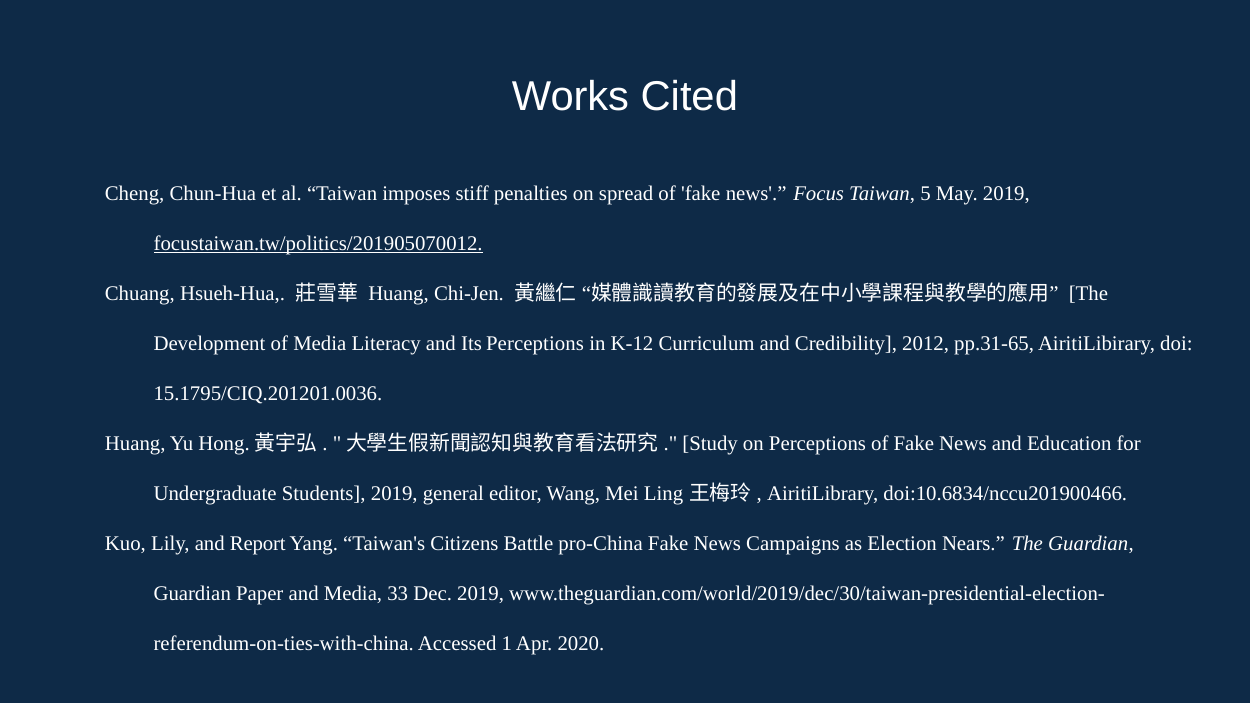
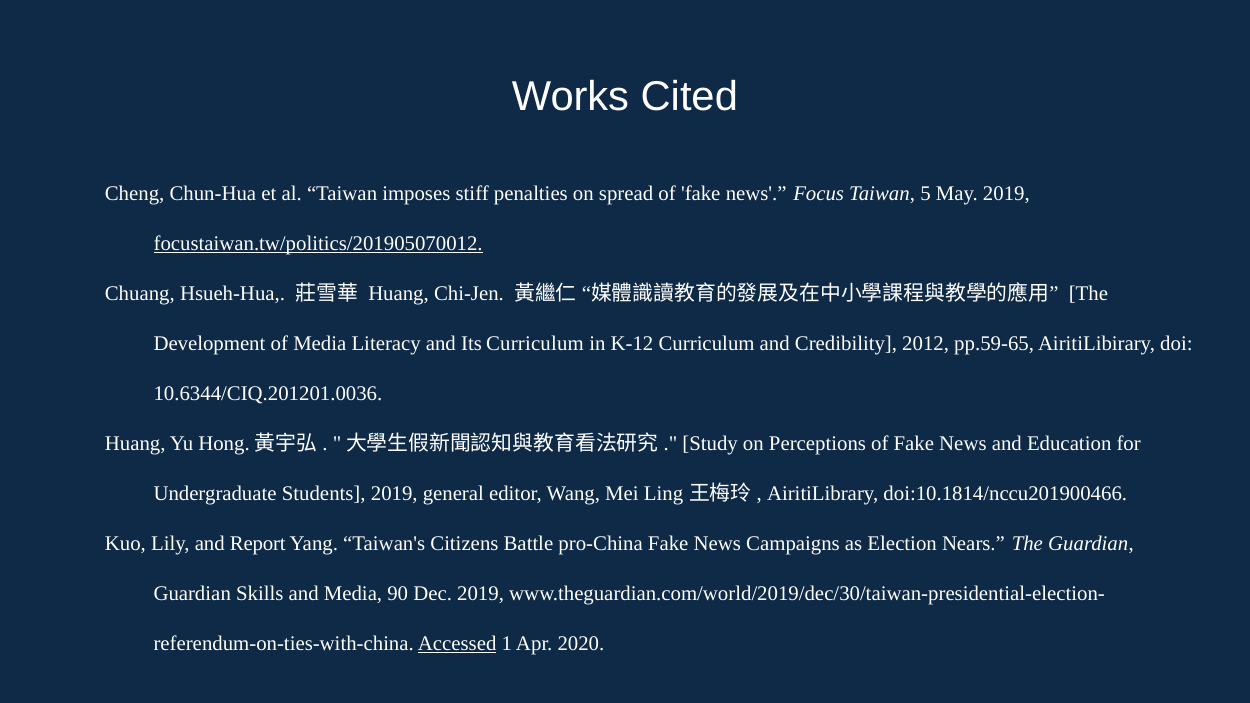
Its Perceptions: Perceptions -> Curriculum (535, 344)
pp.31-65: pp.31-65 -> pp.59-65 (994, 344)
15.1795/CIQ.201201.0036: 15.1795/CIQ.201201.0036 -> 10.6344/CIQ.201201.0036 (268, 394)
doi:10.6834/nccu201900466: doi:10.6834/nccu201900466 -> doi:10.1814/nccu201900466 (1005, 494)
Paper: Paper -> Skills (260, 594)
33: 33 -> 90 (398, 594)
Accessed underline: none -> present (457, 644)
